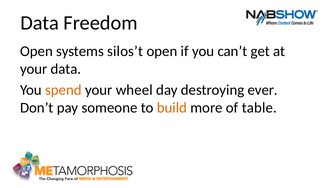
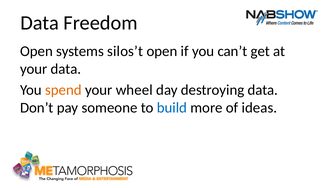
destroying ever: ever -> data (263, 90)
build colour: orange -> blue (172, 108)
table: table -> ideas (259, 108)
